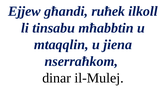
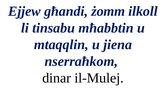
ruħek: ruħek -> żomm (108, 11)
